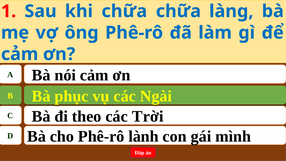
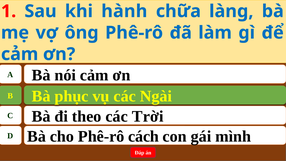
khi chữa: chữa -> hành (124, 11)
lành: lành -> cách (144, 136)
